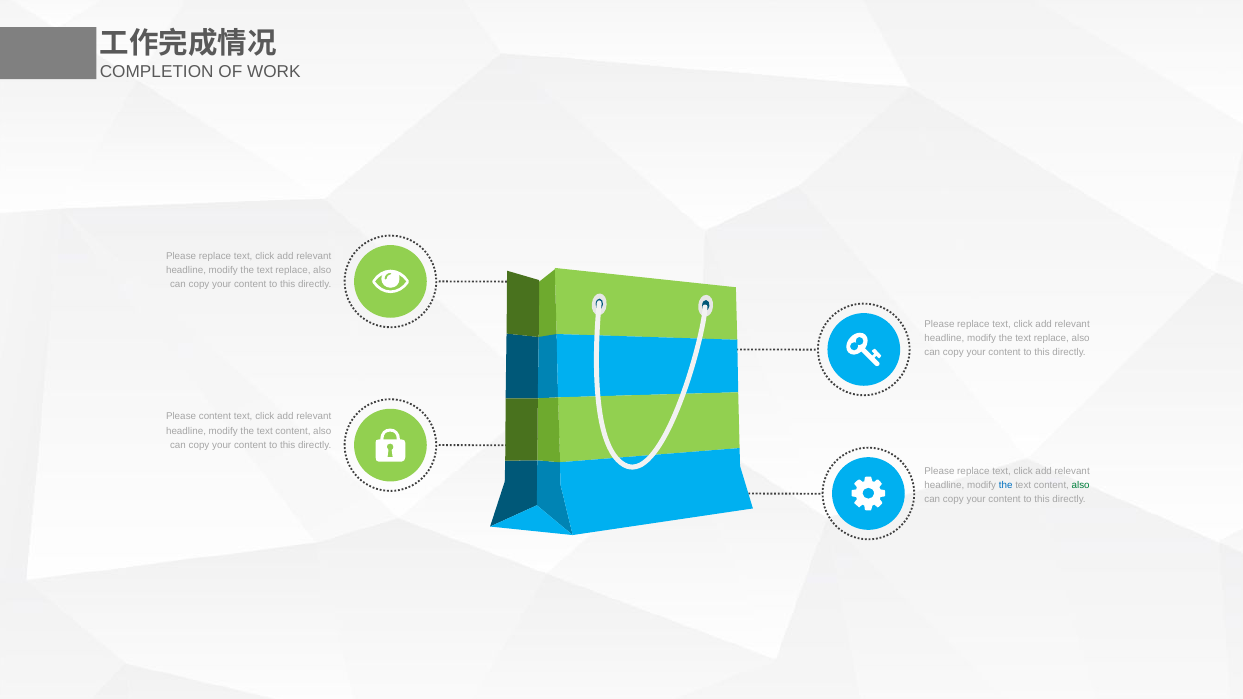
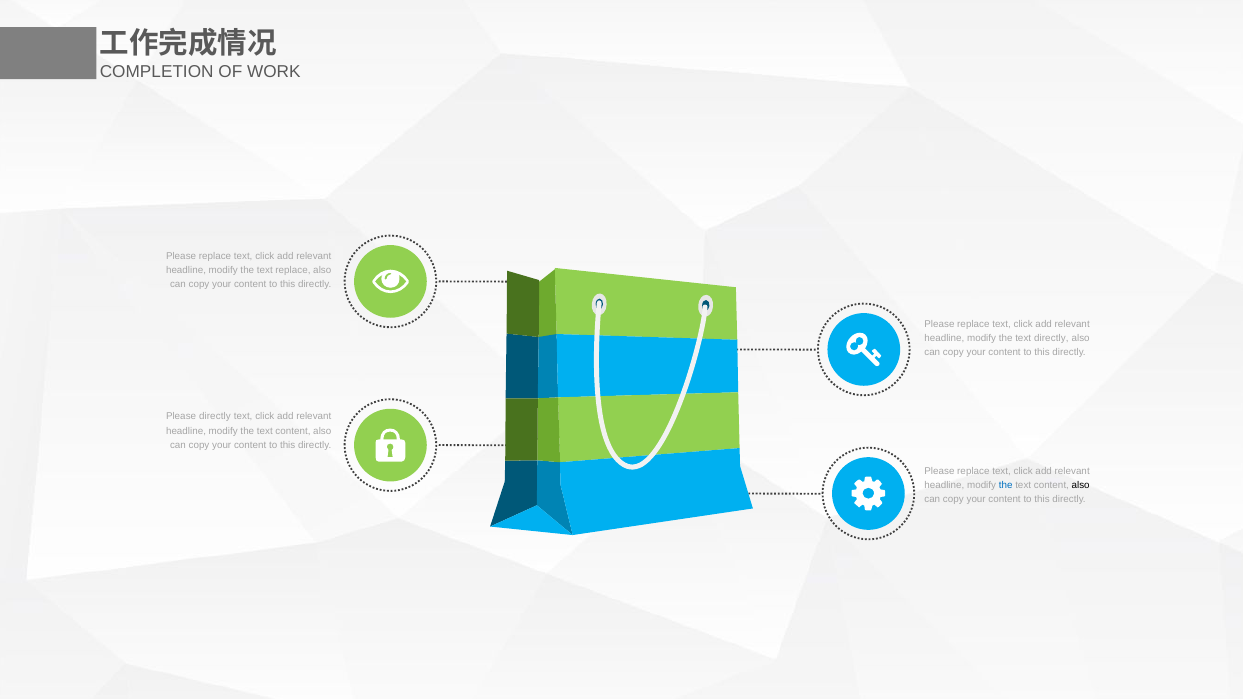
replace: replace -> directly (1051, 339)
Please content: content -> directly (215, 417)
also colour: green -> black (1081, 485)
